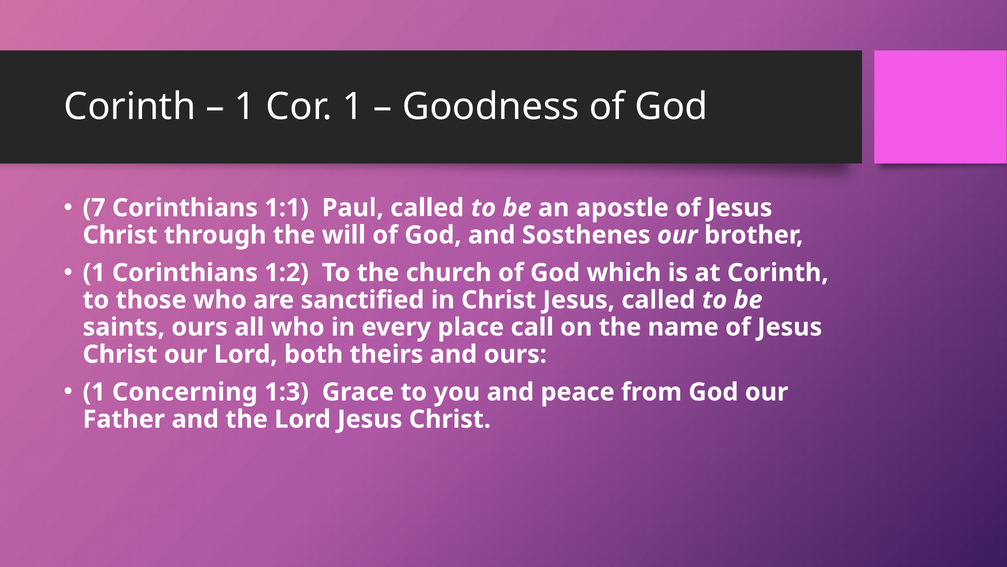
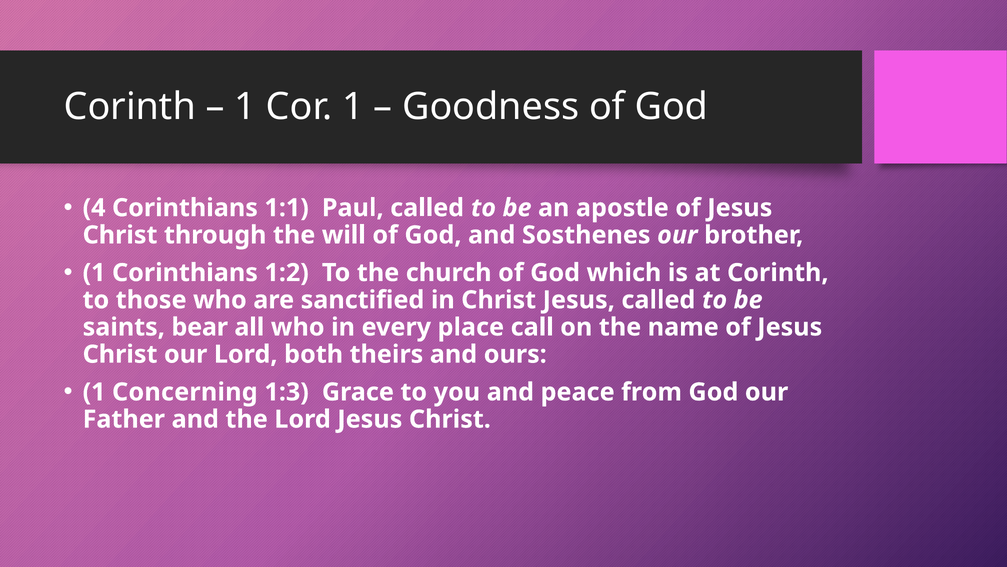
7: 7 -> 4 (94, 208)
saints ours: ours -> bear (200, 327)
